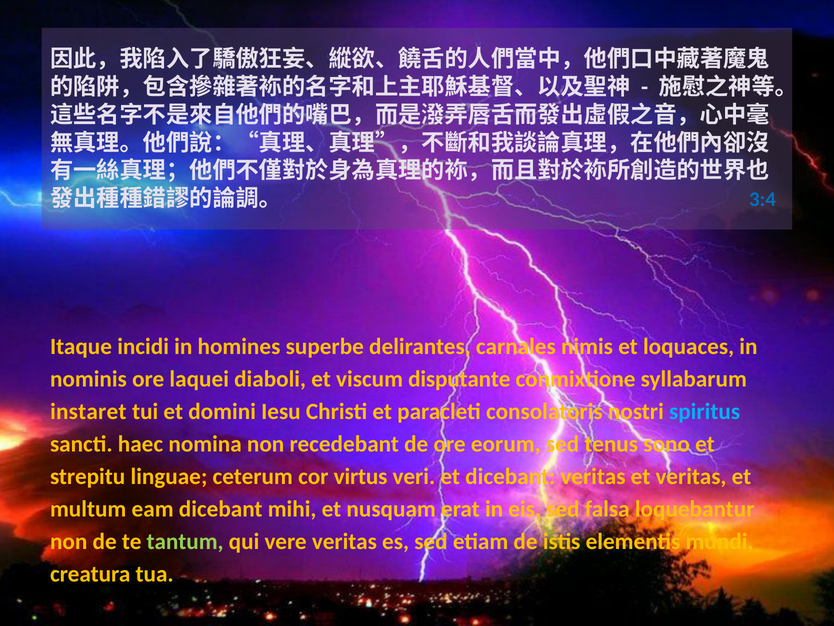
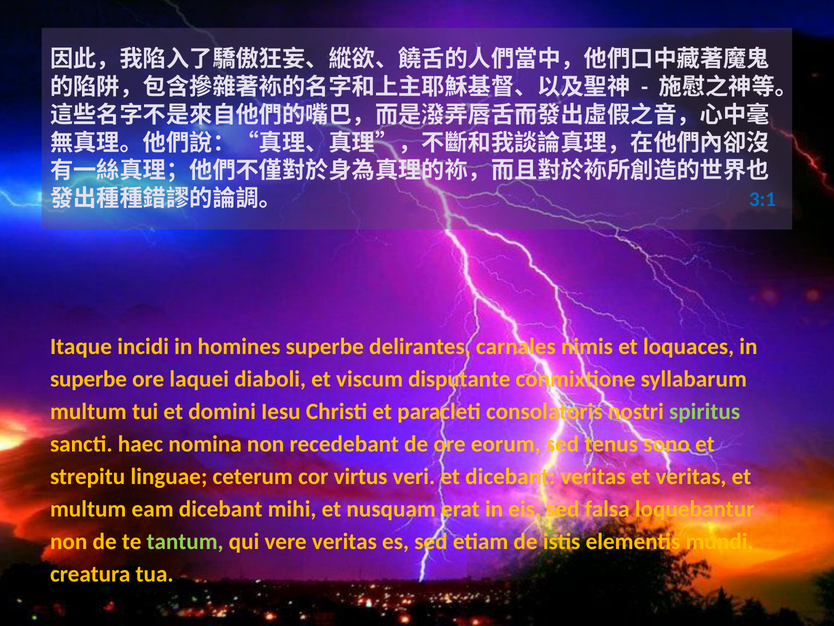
3:4: 3:4 -> 3:1 (762, 199)
nominis: nominis -> superbe (89, 379)
instaret: instaret -> multum (88, 411)
spiritus colour: light blue -> light green (705, 411)
